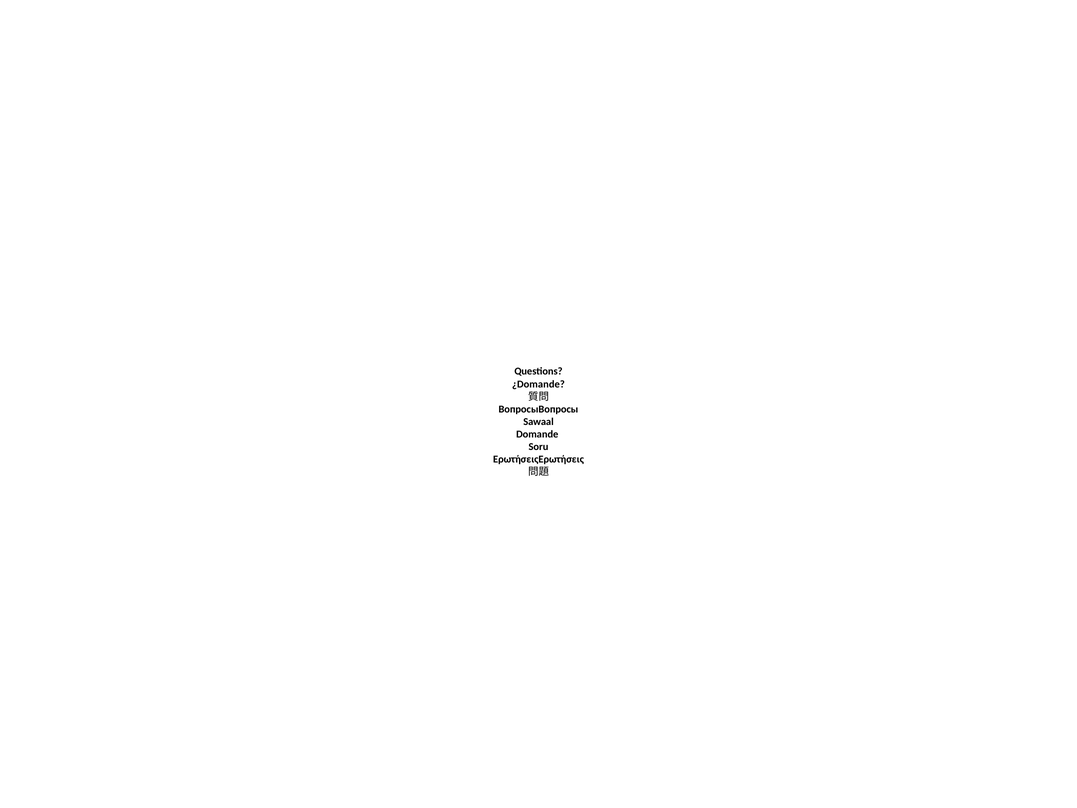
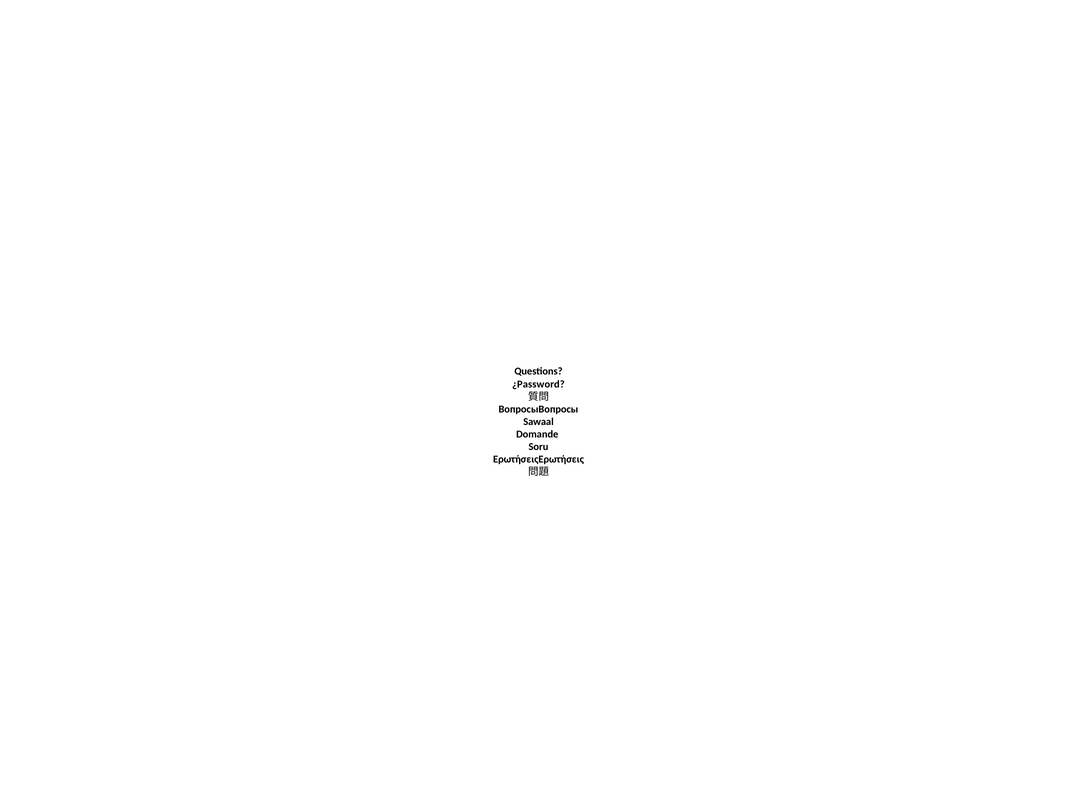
¿Domande: ¿Domande -> ¿Password (538, 384)
